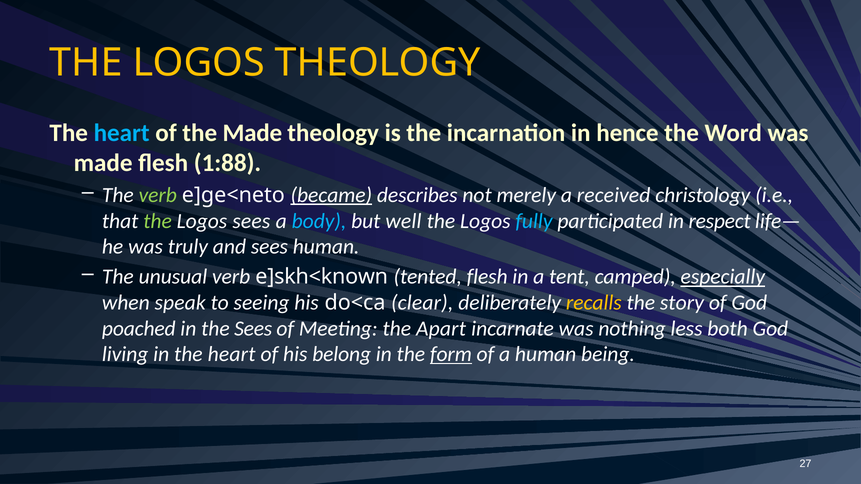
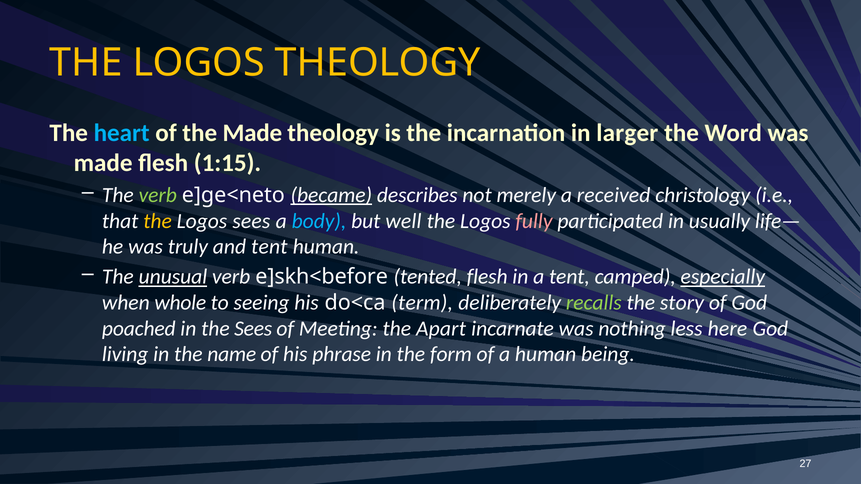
hence: hence -> larger (627, 133)
1:88: 1:88 -> 1:15 (227, 163)
the colour: light green -> yellow (158, 221)
fully colour: light blue -> pink (534, 221)
respect: respect -> usually (719, 221)
and sees: sees -> tent (269, 247)
unusual underline: none -> present (173, 277)
e]skh<known: e]skh<known -> e]skh<before (322, 277)
speak: speak -> whole (180, 303)
clear: clear -> term (422, 303)
recalls colour: yellow -> light green (594, 303)
both: both -> here (727, 329)
in the heart: heart -> name (232, 355)
belong: belong -> phrase (342, 355)
form underline: present -> none (451, 355)
